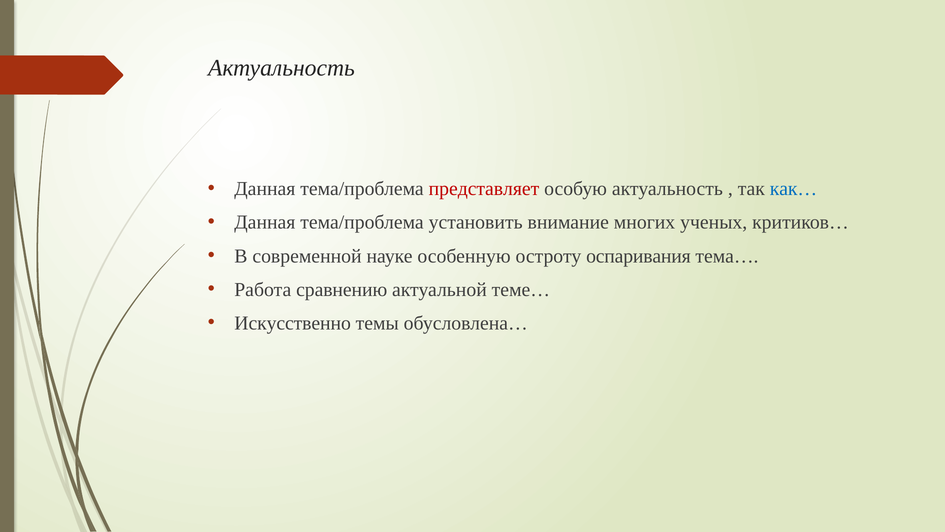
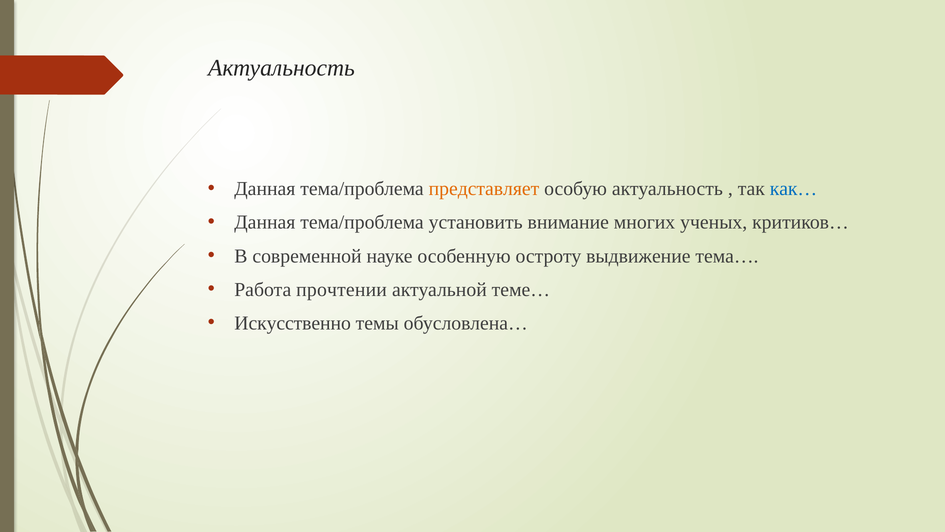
представляет colour: red -> orange (484, 189)
оспаривания: оспаривания -> выдвижение (638, 256)
сравнению: сравнению -> прочтении (342, 289)
